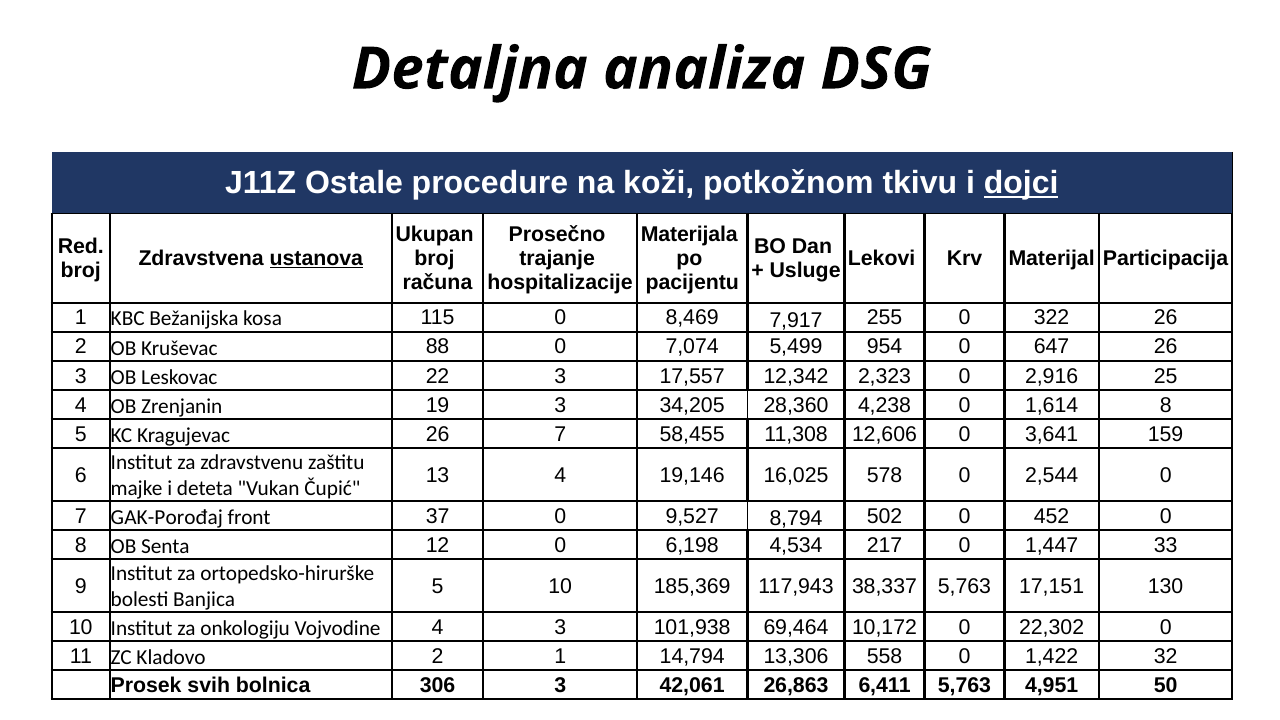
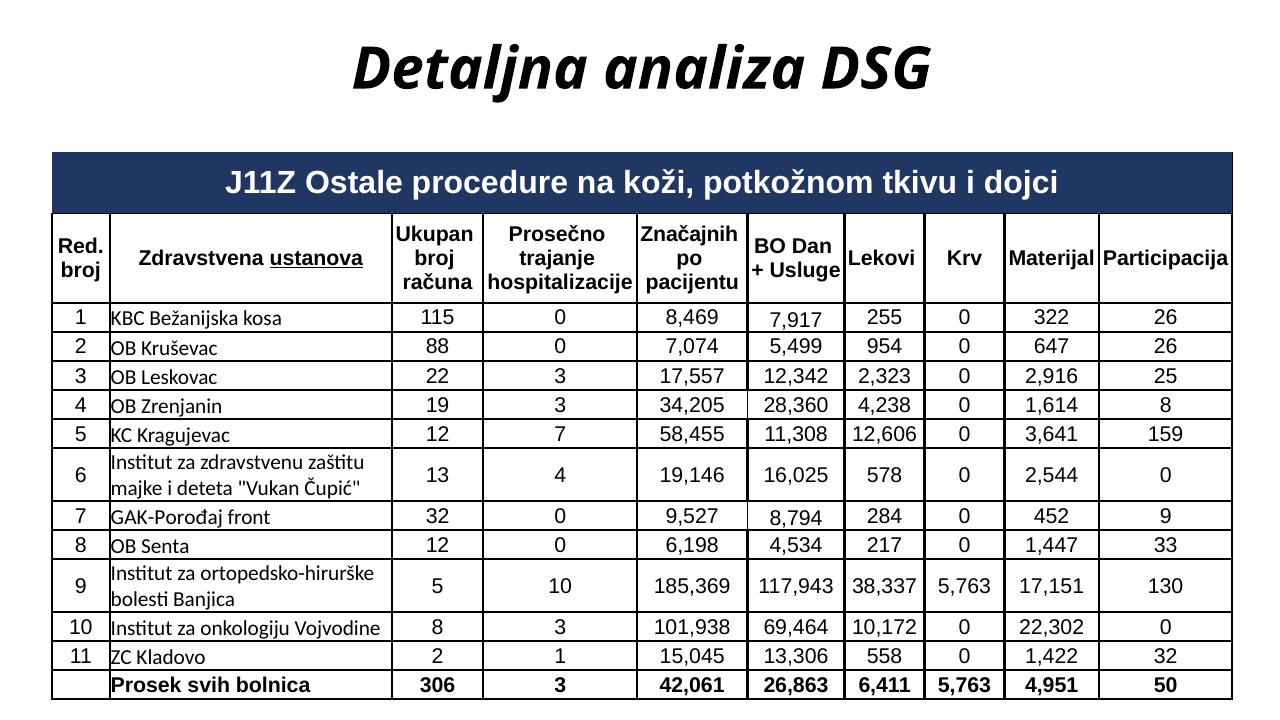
dojci underline: present -> none (1021, 183)
Materijala: Materijala -> Značajnih (689, 235)
Kragujevac 26: 26 -> 12 (438, 434)
front 37: 37 -> 32 (438, 516)
502: 502 -> 284 (885, 516)
452 0: 0 -> 9 (1166, 516)
Vojvodine 4: 4 -> 8 (438, 627)
14,794: 14,794 -> 15,045 (692, 656)
